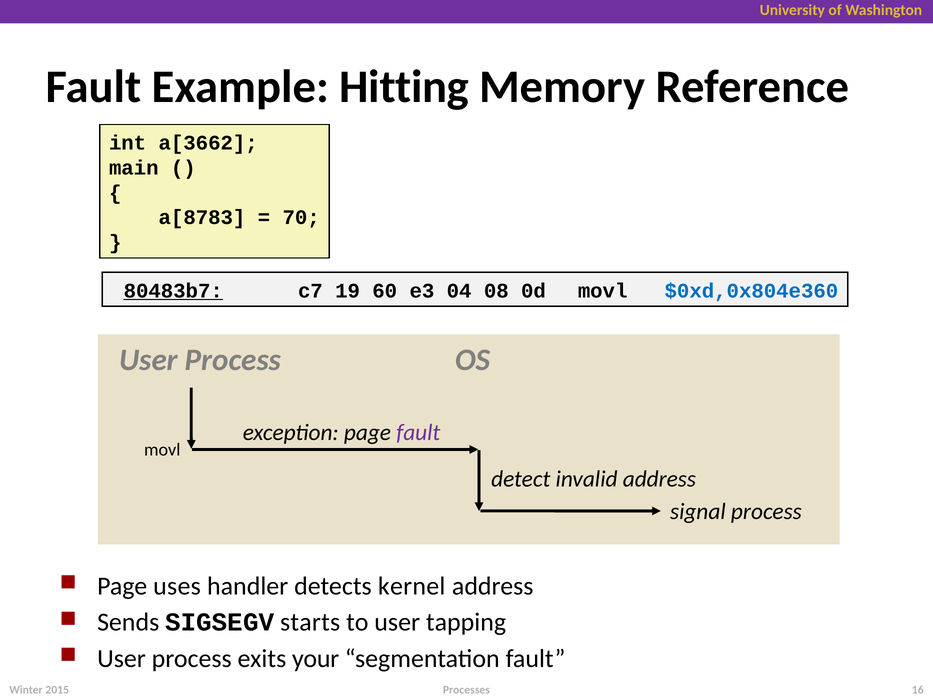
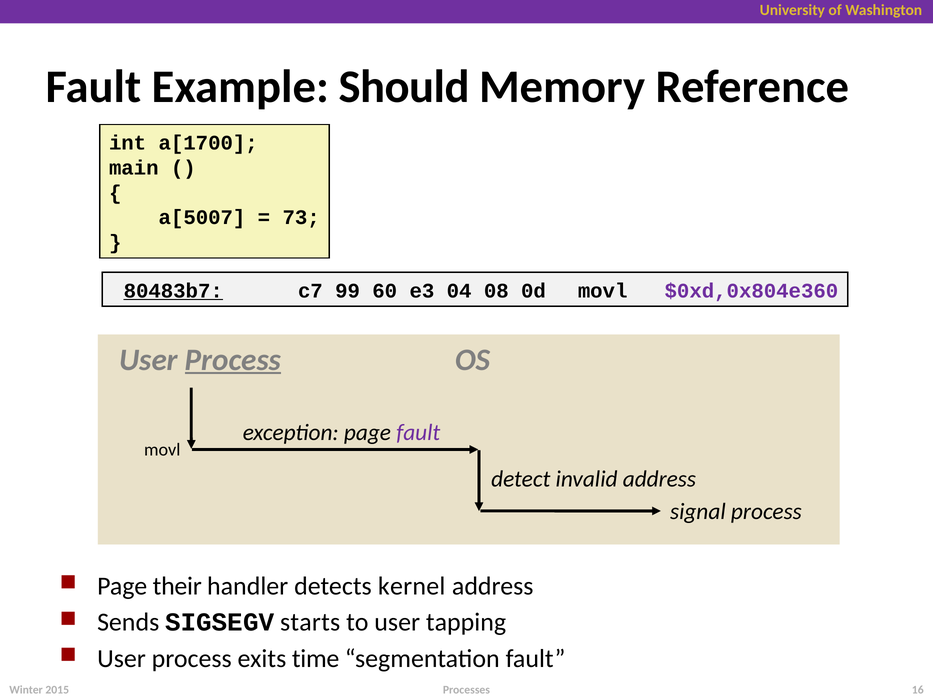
Hitting: Hitting -> Should (404, 87)
a[3662: a[3662 -> a[1700 (208, 143)
a[8783: a[8783 -> a[5007 (202, 217)
70: 70 -> 73 (301, 217)
19: 19 -> 99 (348, 291)
$0xd,0x804e360 colour: blue -> purple (751, 291)
Process underline: none -> present (233, 360)
uses: uses -> their (177, 586)
your: your -> time (316, 658)
